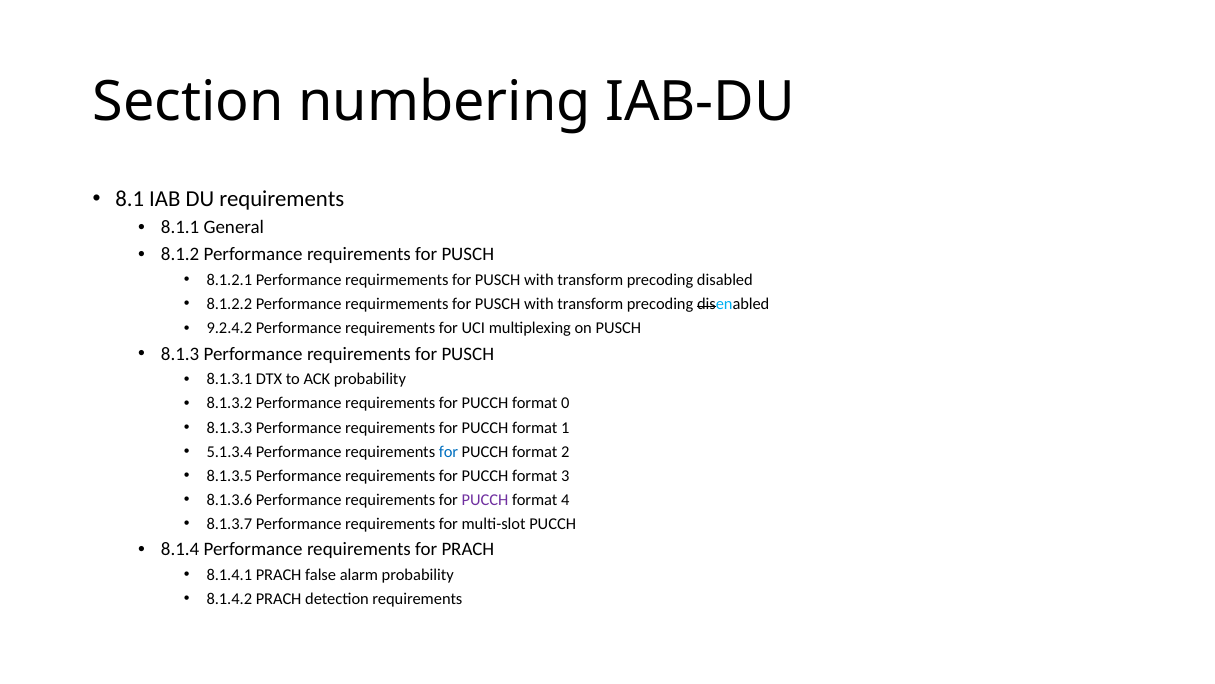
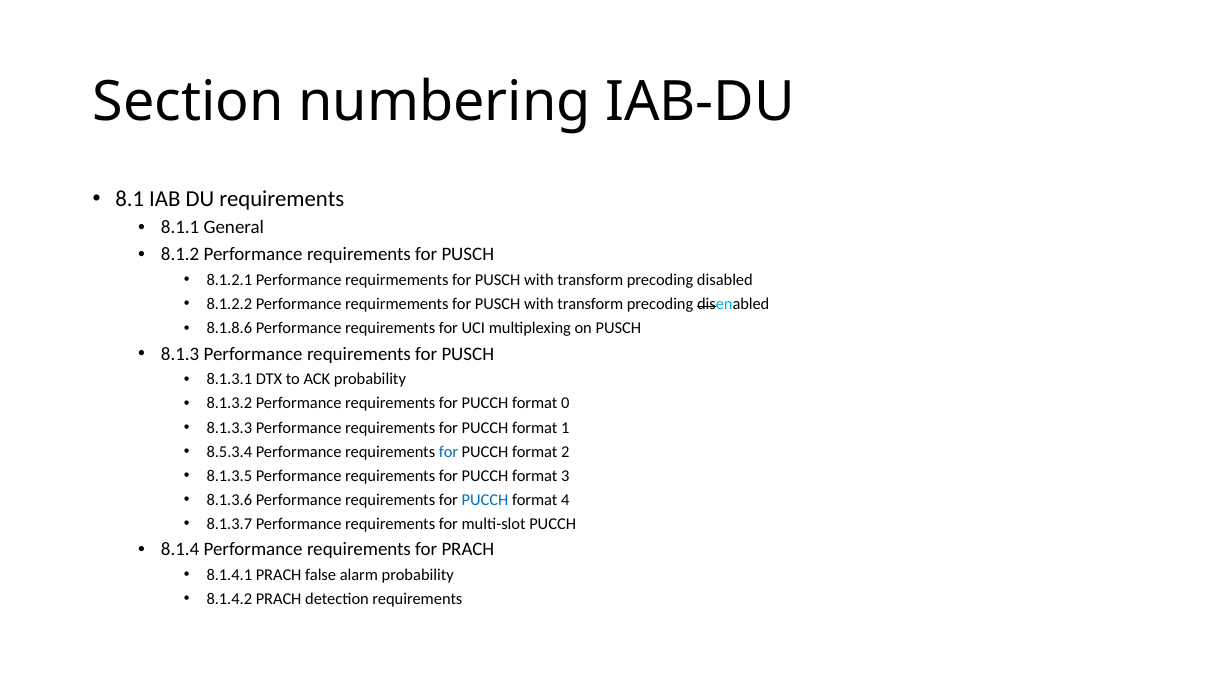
9.2.4.2: 9.2.4.2 -> 8.1.8.6 (229, 328)
5.1.3.4: 5.1.3.4 -> 8.5.3.4 (229, 451)
PUCCH colour: purple -> blue (485, 500)
